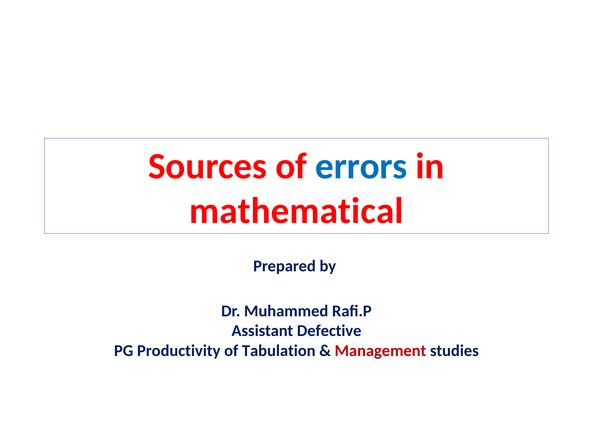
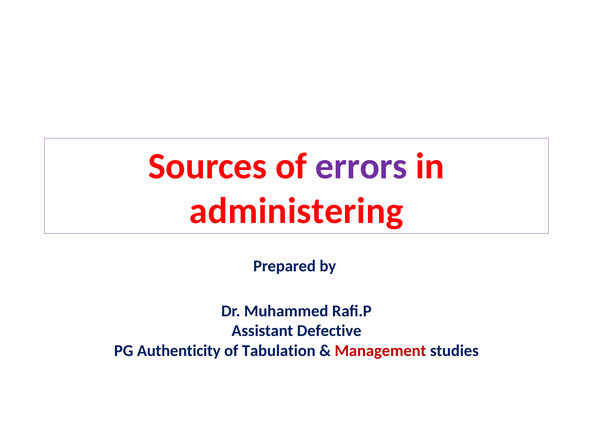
errors colour: blue -> purple (361, 166)
mathematical: mathematical -> administering (296, 211)
Productivity: Productivity -> Authenticity (179, 350)
